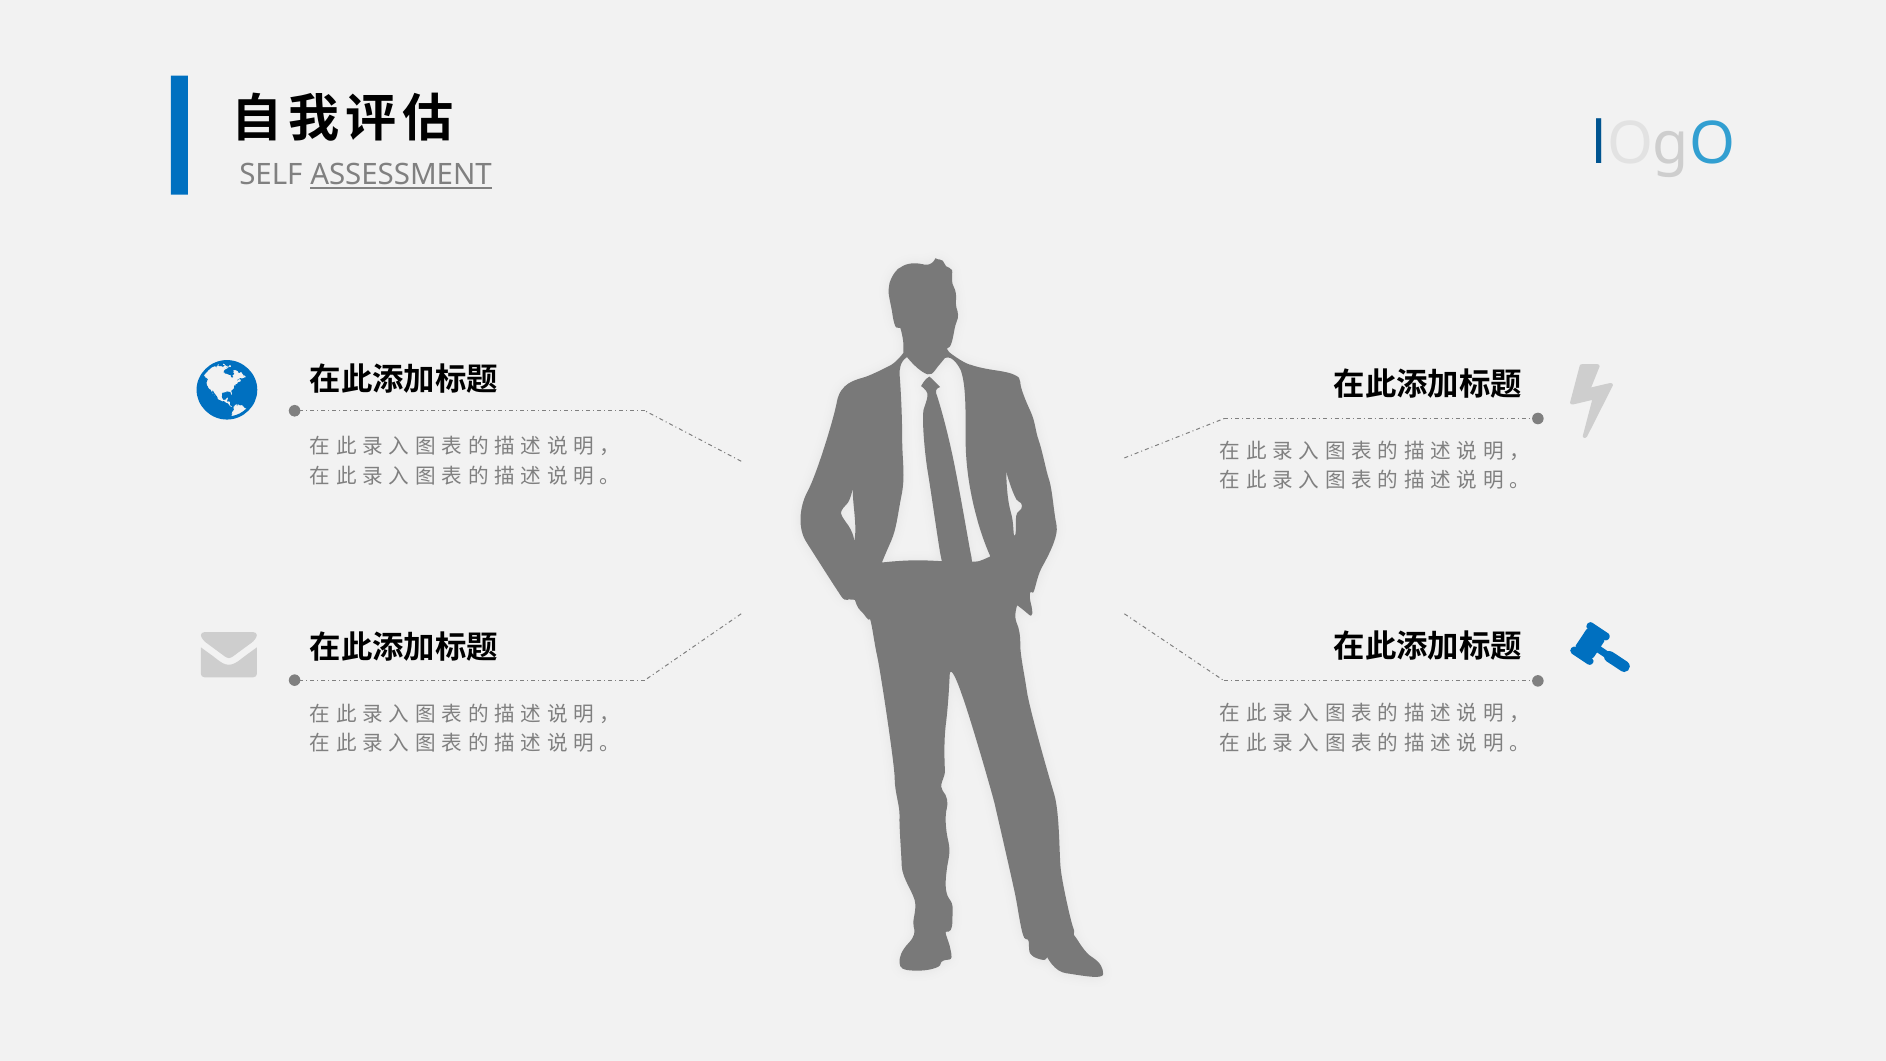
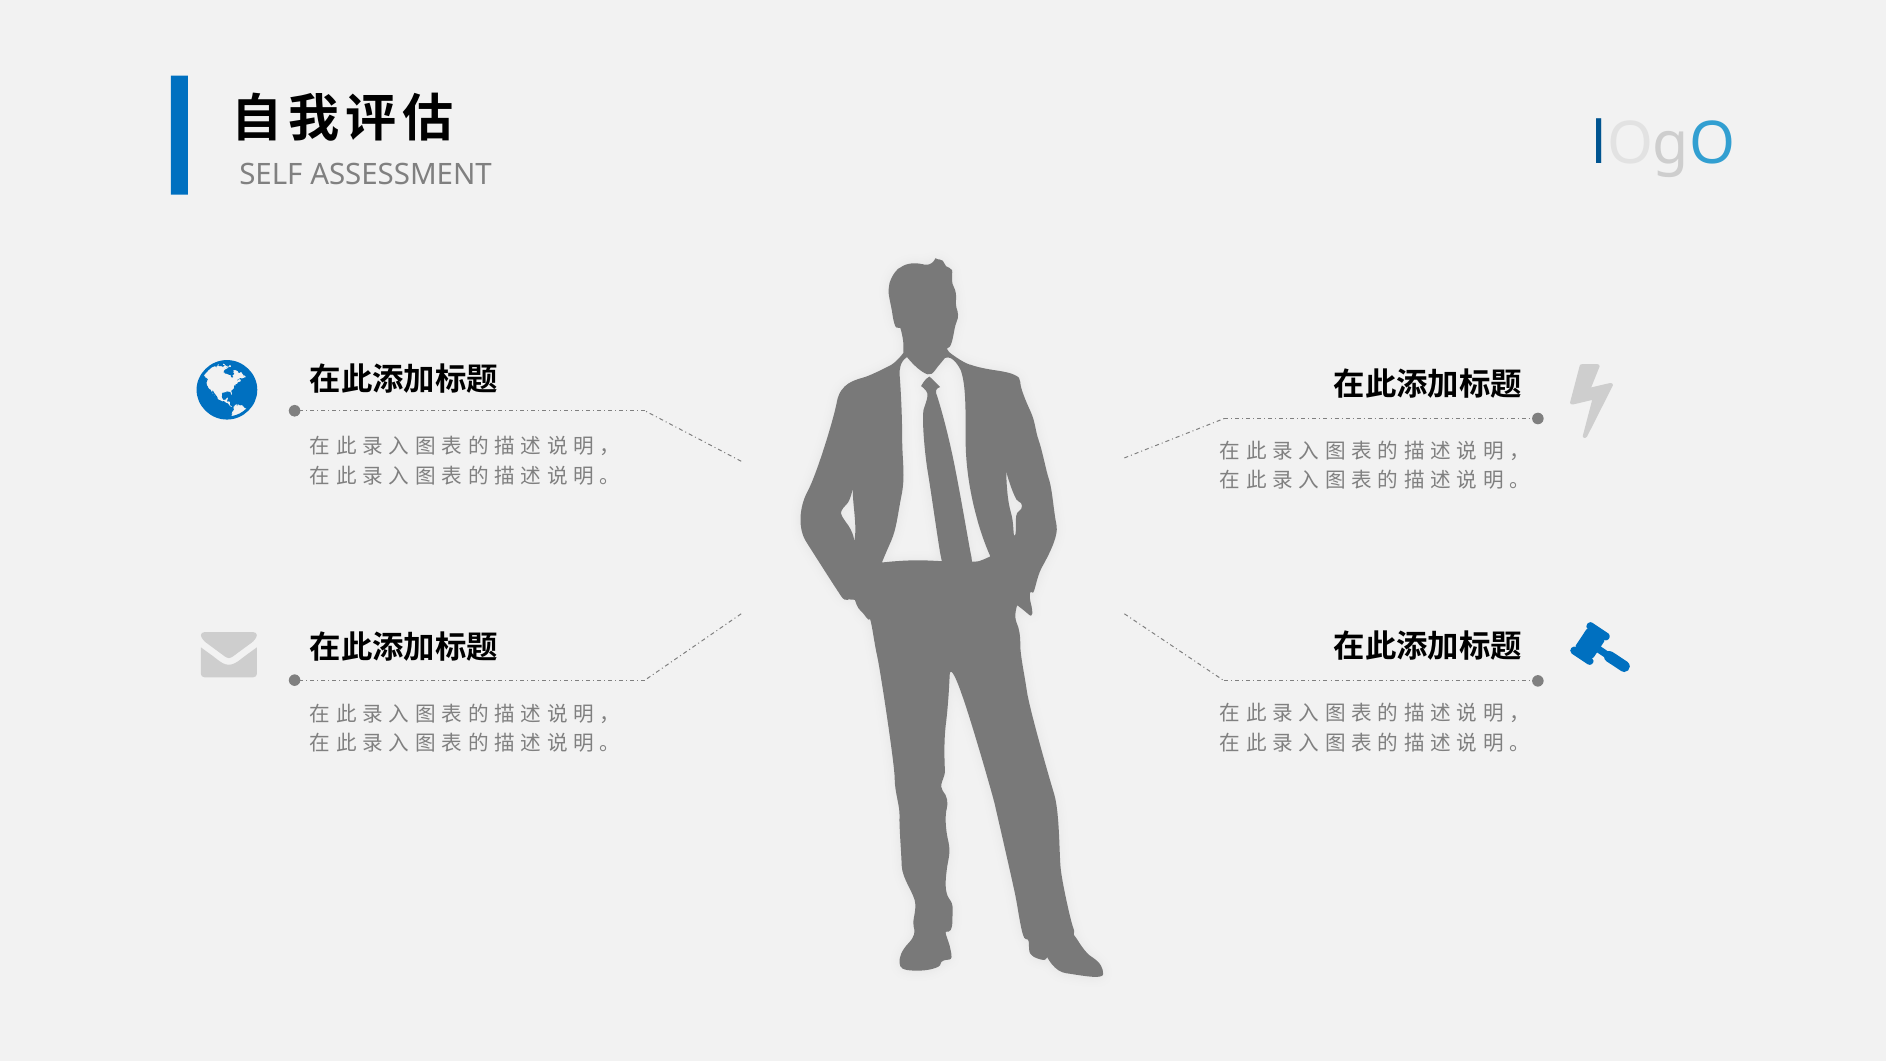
ASSESSMENT underline: present -> none (401, 175)
